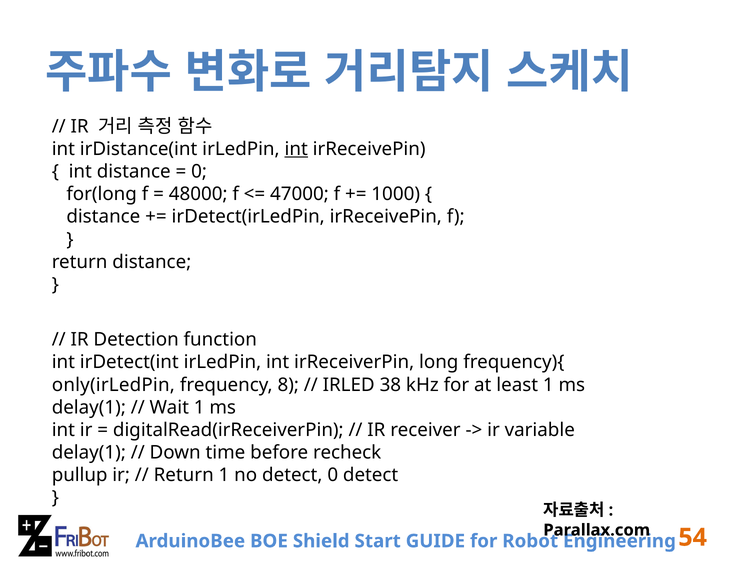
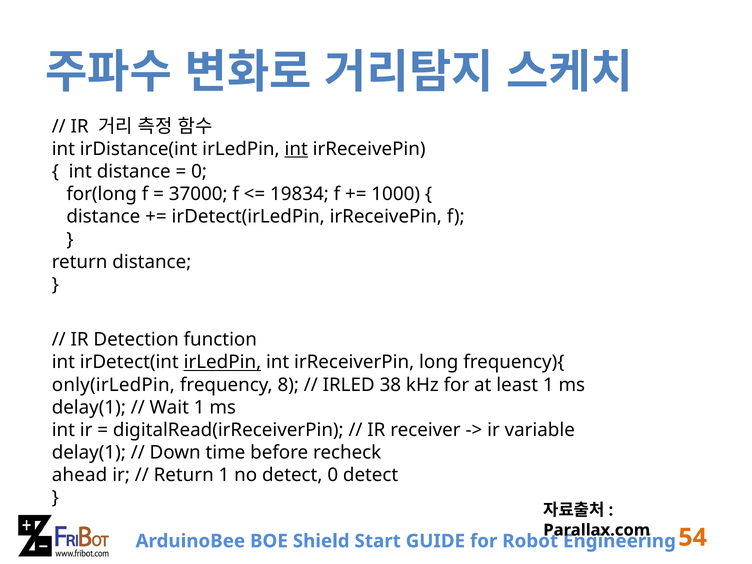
48000: 48000 -> 37000 (198, 194)
47000: 47000 -> 19834 (299, 194)
irLedPin underline: none -> present (222, 362)
pullup: pullup -> ahead (80, 475)
